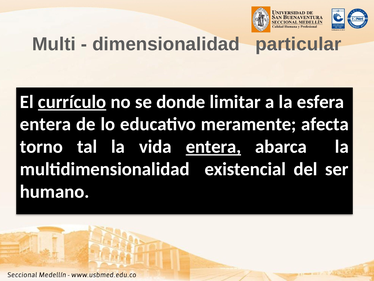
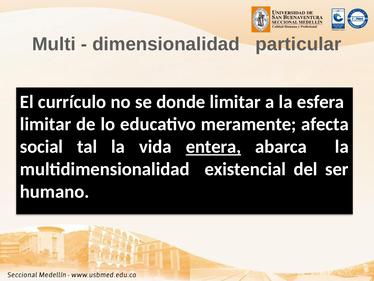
currículo underline: present -> none (72, 102)
entera: entera -> limitar (46, 124)
torno: torno -> social (41, 147)
